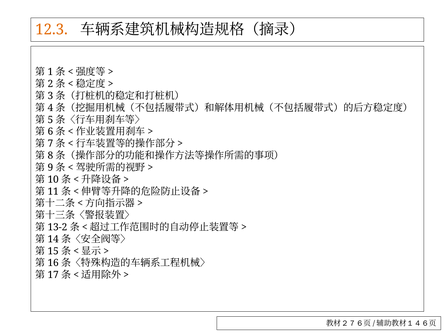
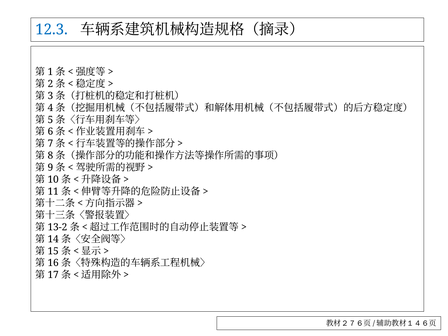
12.3 colour: orange -> blue (52, 30)
